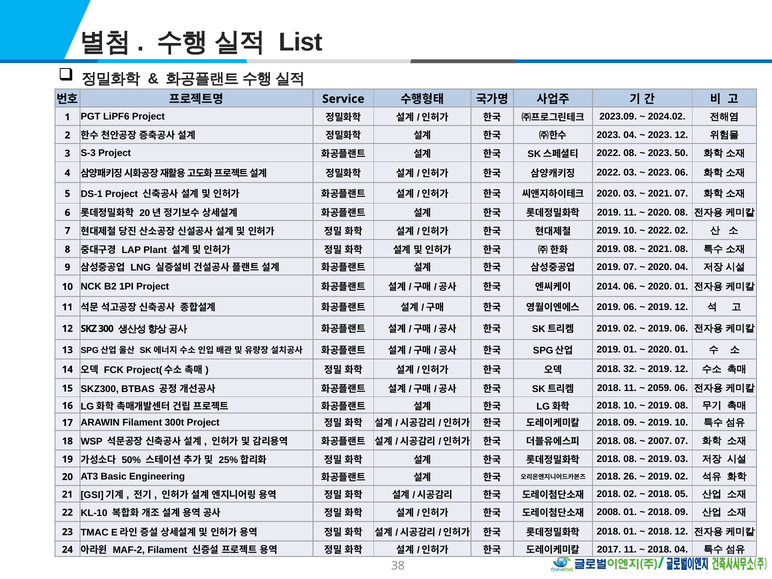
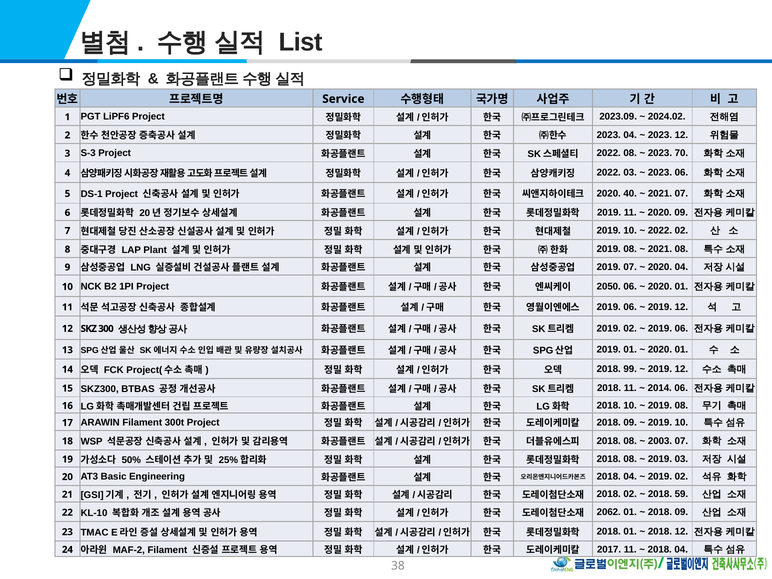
50: 50 -> 70 (681, 153)
2020 03: 03 -> 40 (630, 193)
2020 08: 08 -> 09 (681, 212)
2014: 2014 -> 2050 (609, 286)
32: 32 -> 99 (630, 369)
2059: 2059 -> 2014 (660, 388)
2007: 2007 -> 2003 (660, 441)
26: 26 -> 04 (630, 477)
05: 05 -> 59 (681, 494)
2008: 2008 -> 2062 (609, 512)
